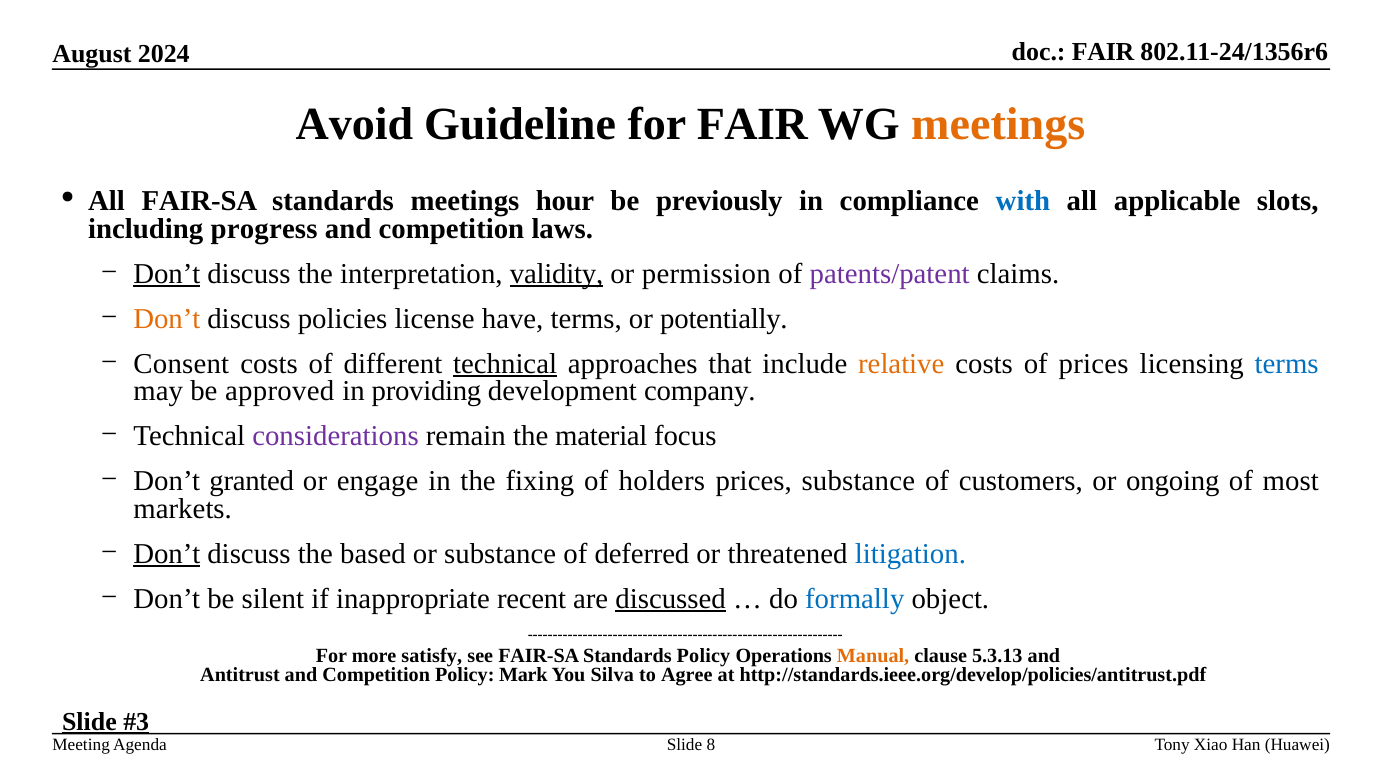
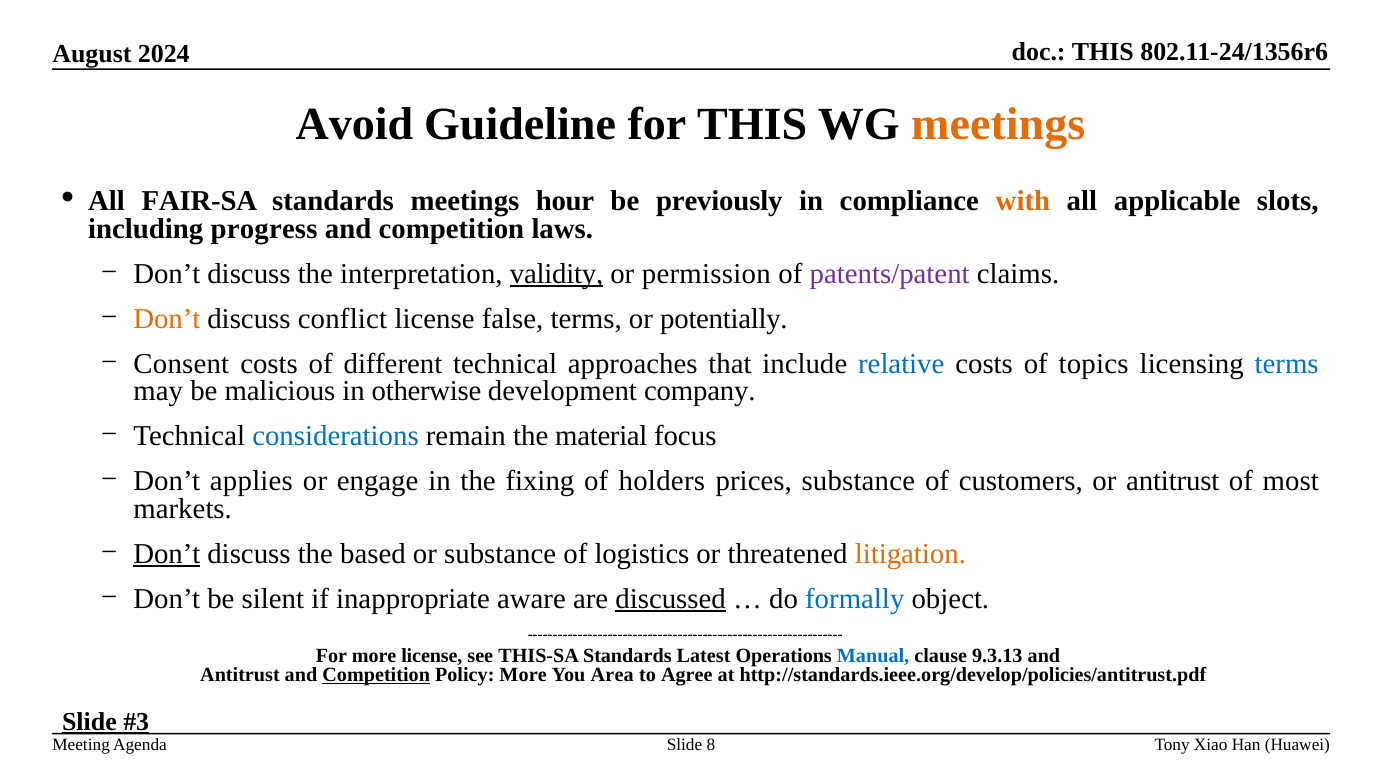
FAIR: FAIR -> THIS (1103, 52)
for FAIR: FAIR -> THIS (752, 124)
with colour: blue -> orange (1023, 201)
Don’t underline: present -> none (167, 274)
policies: policies -> conflict (342, 319)
have: have -> false (513, 319)
technical underline: present -> none (505, 364)
relative colour: orange -> blue (901, 364)
of prices: prices -> topics (1094, 364)
approved: approved -> malicious (280, 392)
providing: providing -> otherwise (427, 392)
considerations colour: purple -> blue (336, 436)
granted: granted -> applies (251, 481)
or ongoing: ongoing -> antitrust (1173, 481)
deferred: deferred -> logistics (642, 554)
litigation colour: blue -> orange (910, 554)
recent: recent -> aware (531, 599)
more satisfy: satisfy -> license (432, 656)
see FAIR-SA: FAIR-SA -> THIS-SA (539, 656)
Standards Policy: Policy -> Latest (704, 656)
Manual colour: orange -> blue (873, 656)
5.3.13: 5.3.13 -> 9.3.13 (997, 656)
Competition underline: none -> present (376, 675)
Policy Mark: Mark -> More (523, 675)
Silva: Silva -> Area (612, 675)
